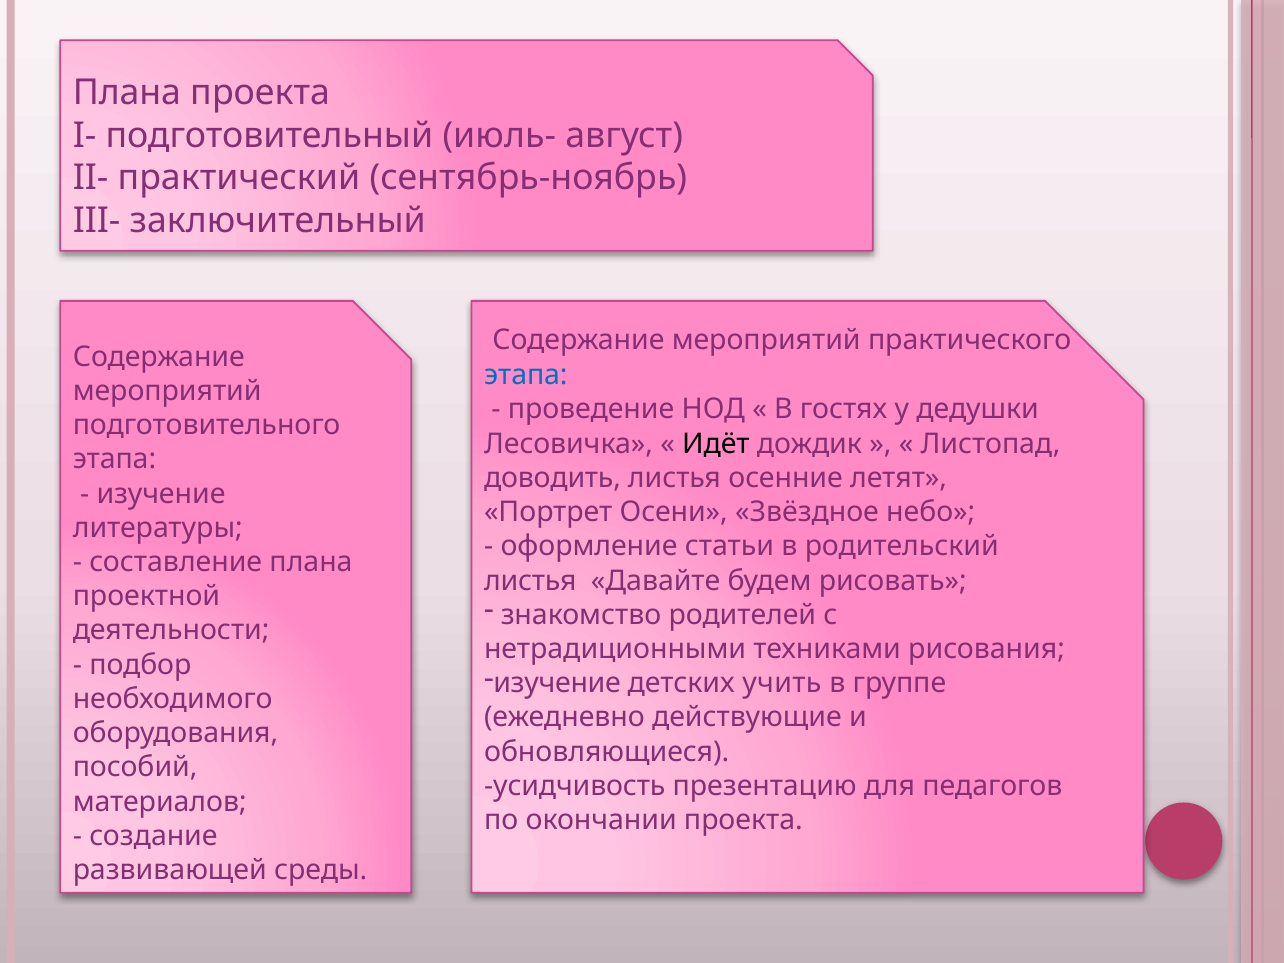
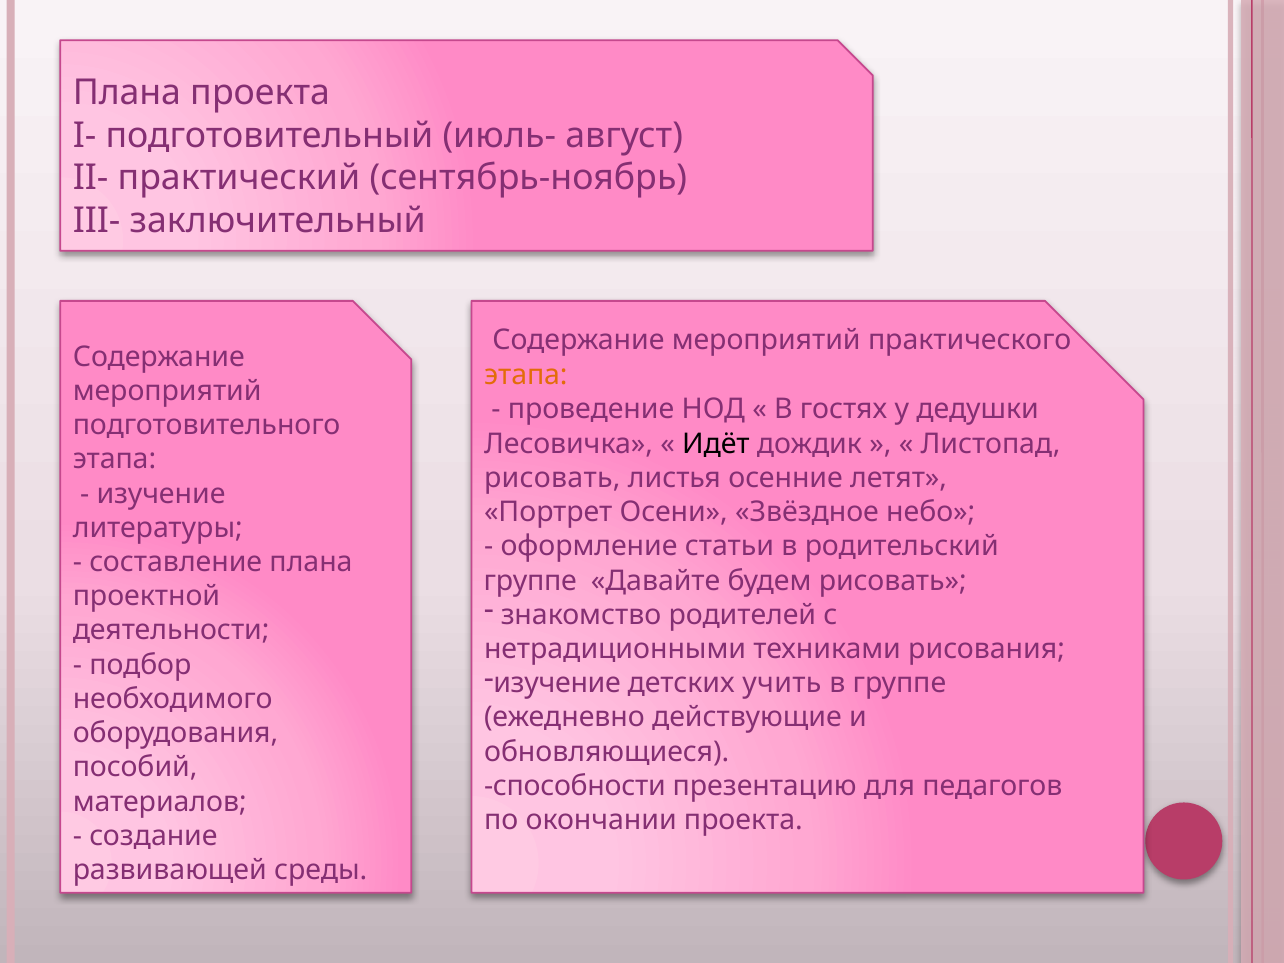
этапа colour: blue -> orange (526, 375)
доводить: доводить -> рисовать (552, 478)
листья: листья -> группе (530, 581)
усидчивость: усидчивость -> способности (575, 786)
